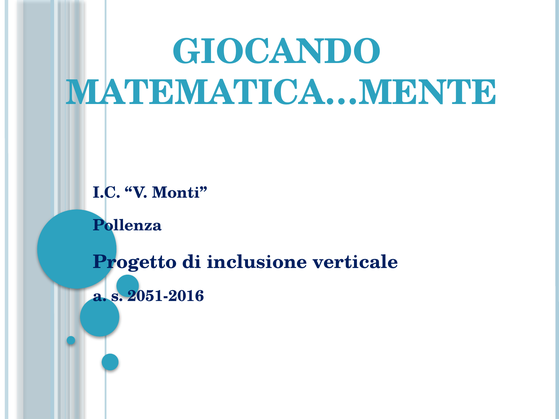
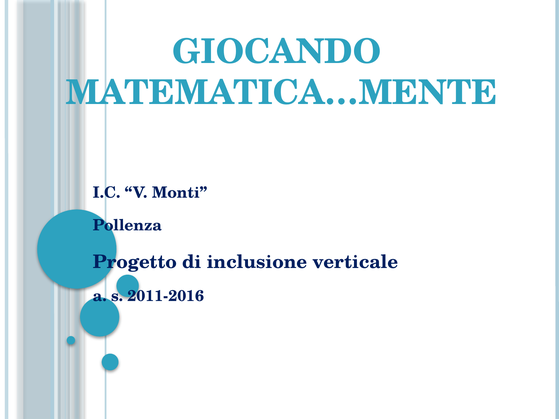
2051-2016: 2051-2016 -> 2011-2016 (166, 296)
